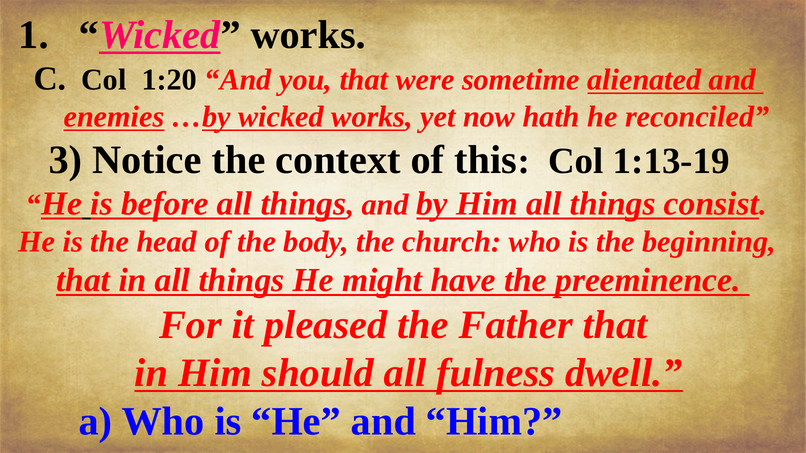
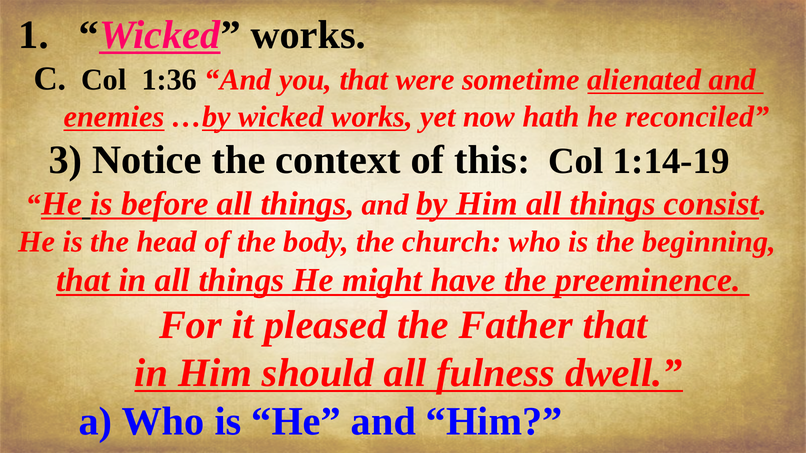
1:20: 1:20 -> 1:36 (169, 80)
1:13-19: 1:13-19 -> 1:14-19 (671, 161)
